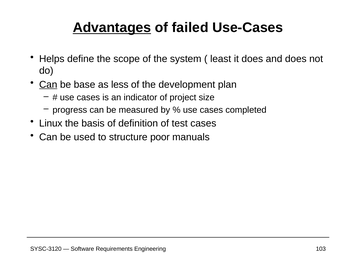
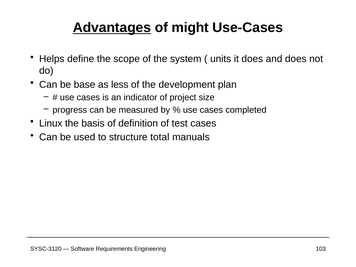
failed: failed -> might (190, 28)
least: least -> units (221, 59)
Can underline: present -> none (48, 85)
poor: poor -> total (160, 137)
